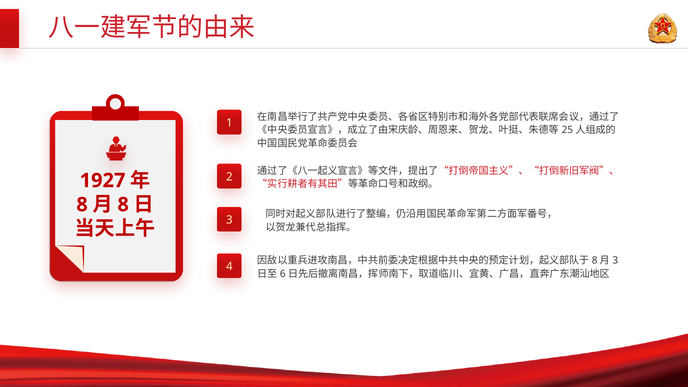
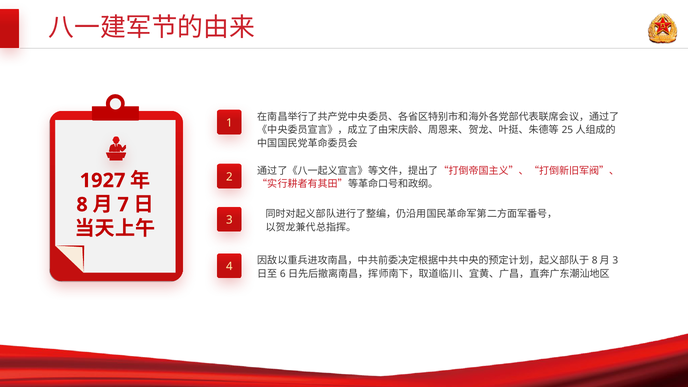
8: 8 -> 7 (123, 205)
